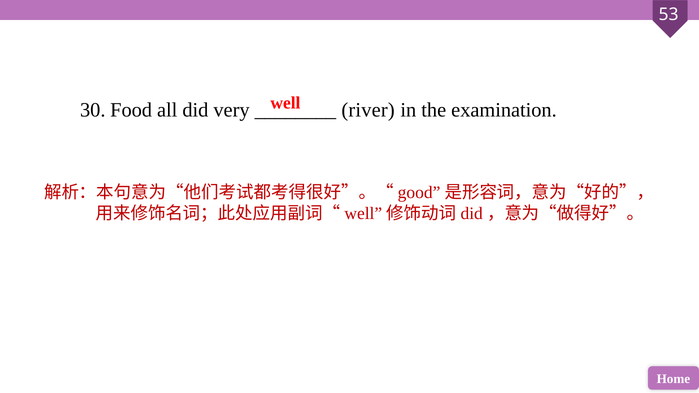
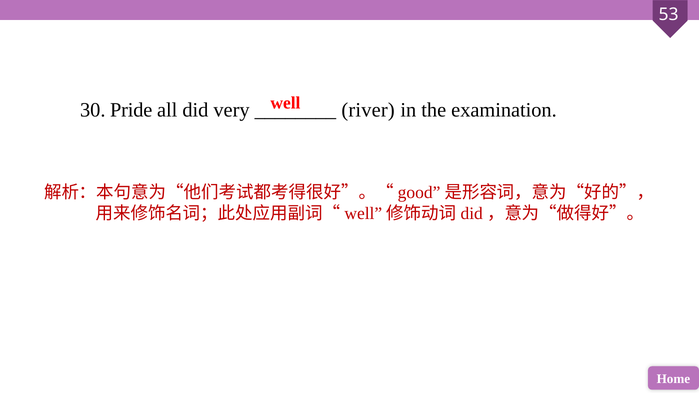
Food: Food -> Pride (131, 110)
